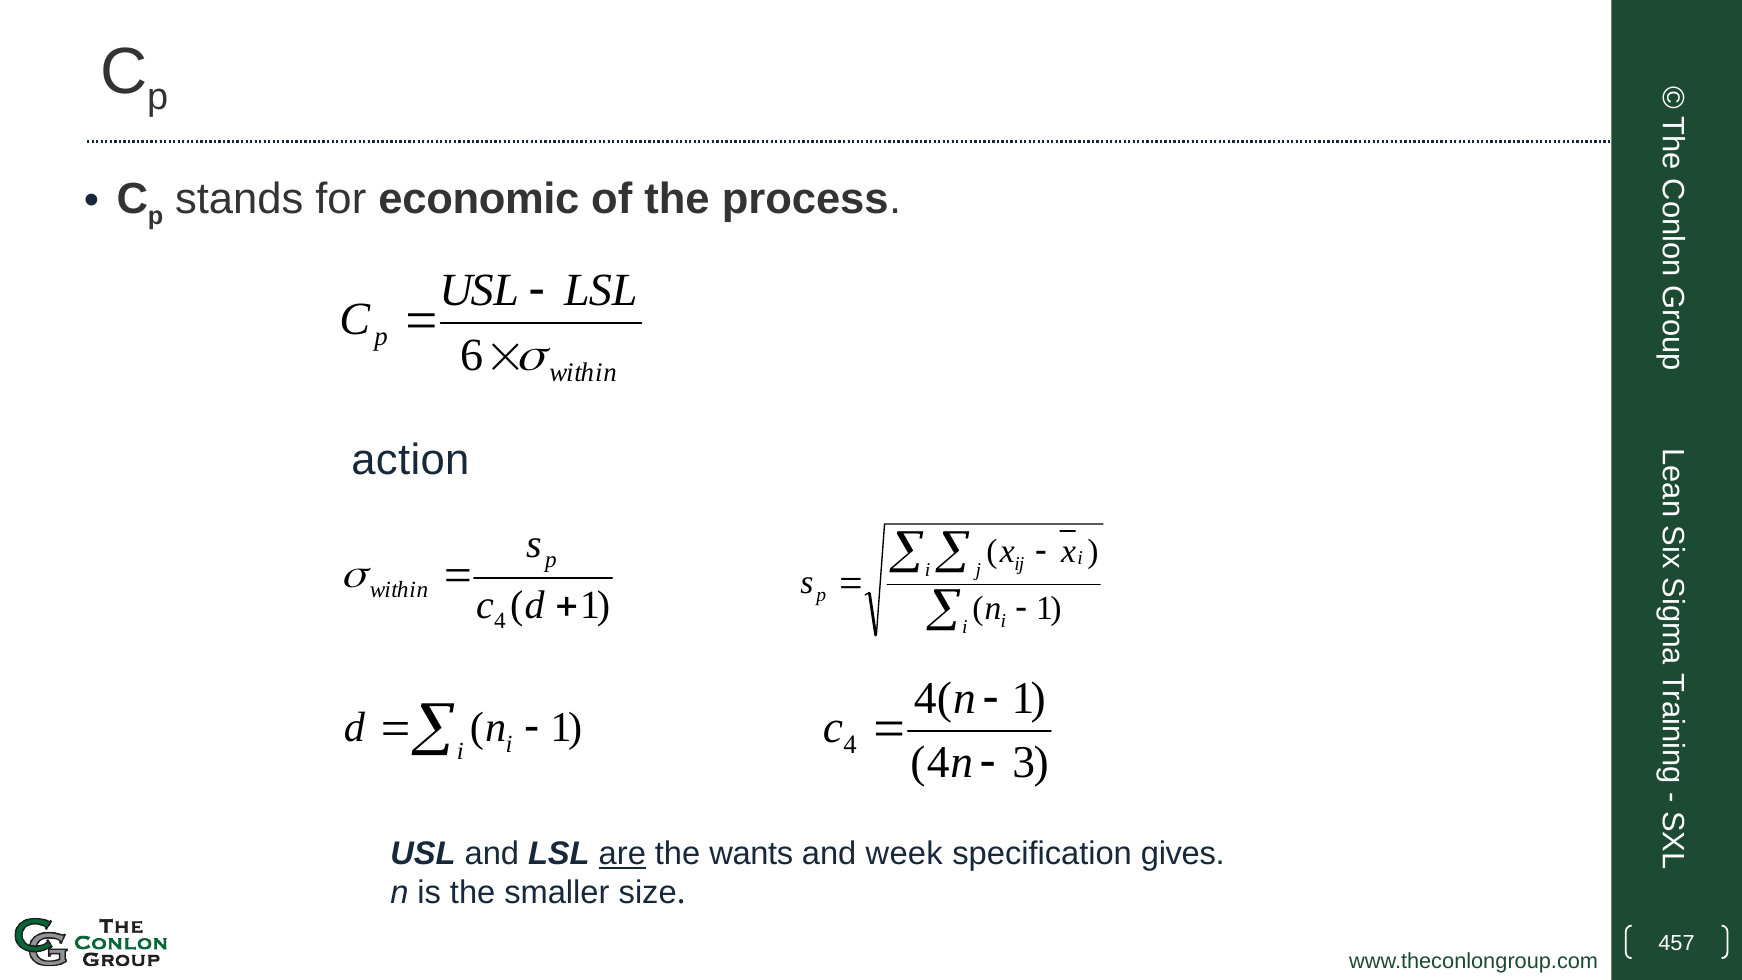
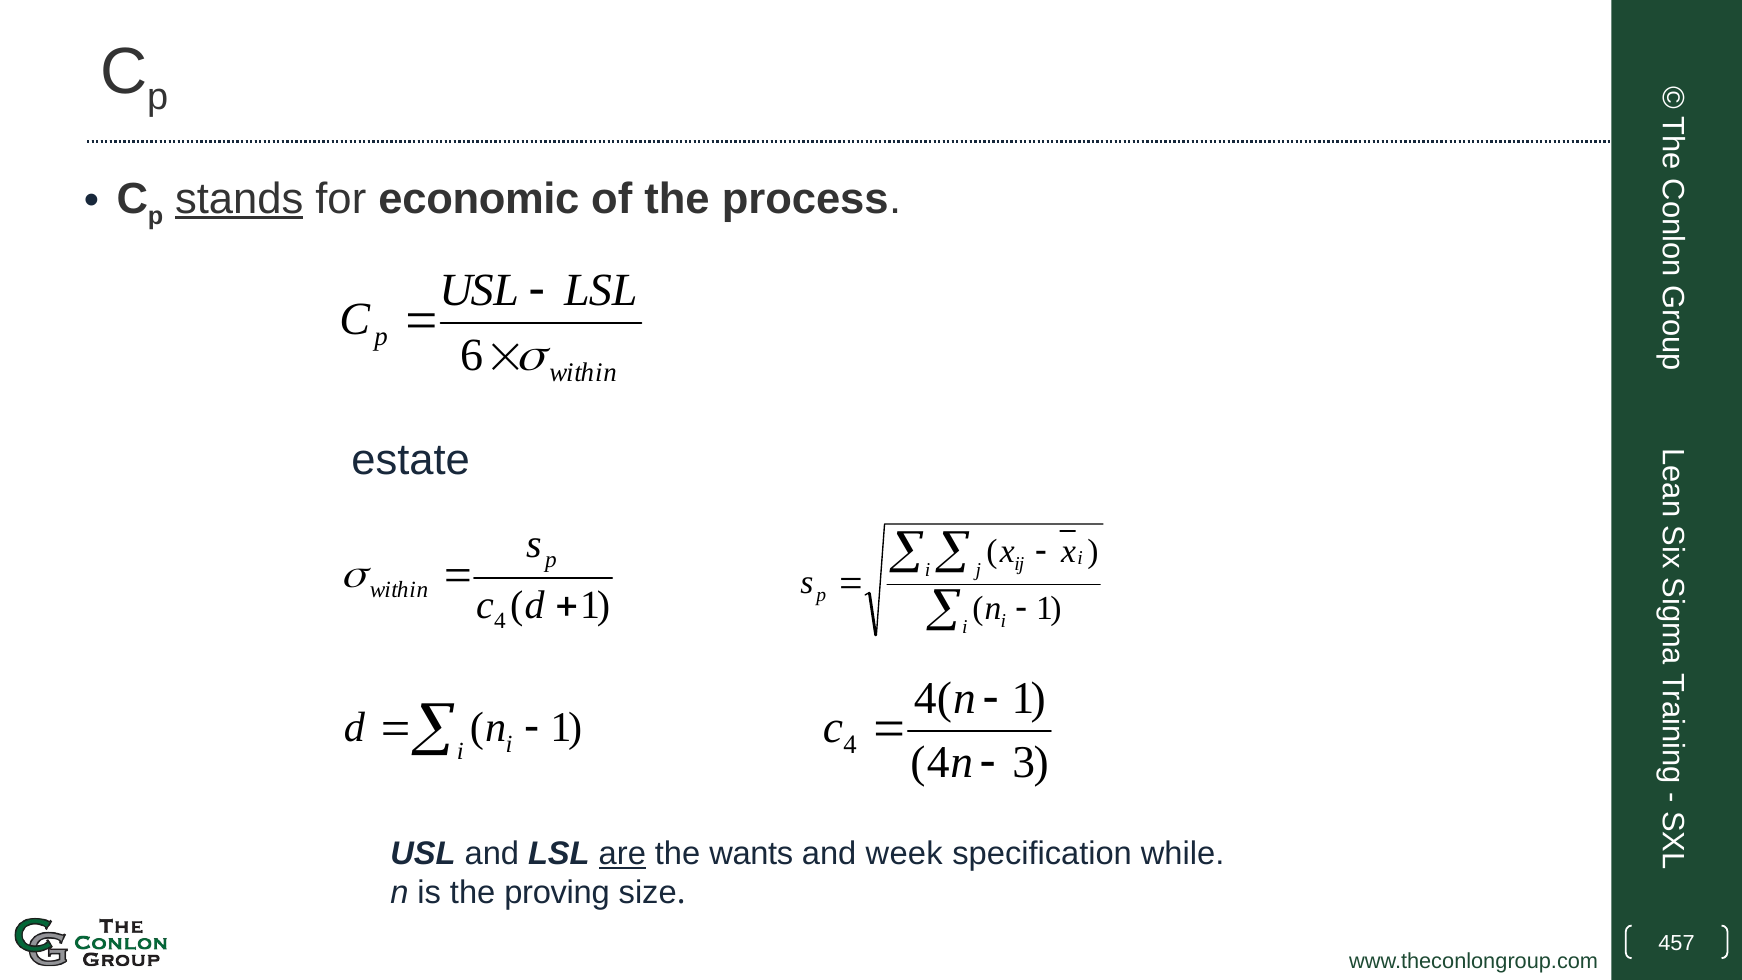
stands underline: none -> present (239, 199)
action: action -> estate (411, 460)
gives: gives -> while (1183, 853)
smaller: smaller -> proving (557, 893)
